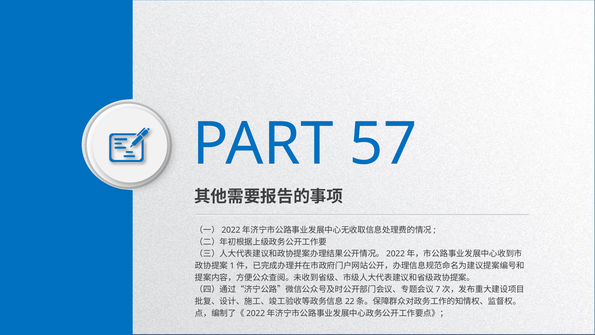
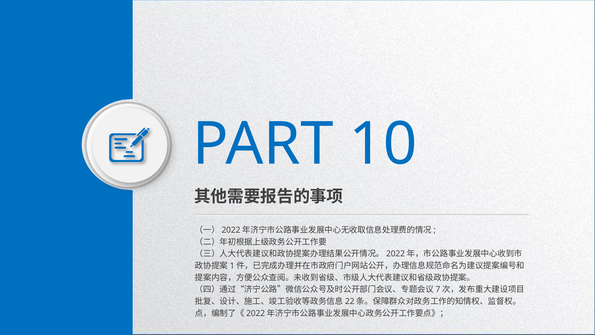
57: 57 -> 10 (383, 144)
